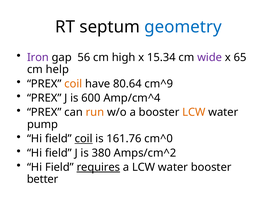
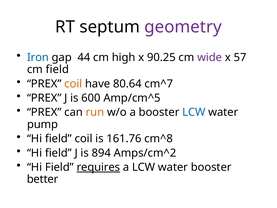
geometry colour: blue -> purple (183, 27)
Iron colour: purple -> blue (38, 57)
56: 56 -> 44 (84, 57)
15.34: 15.34 -> 90.25 (161, 57)
65: 65 -> 57 (240, 57)
cm help: help -> field (57, 69)
cm^9: cm^9 -> cm^7 (159, 84)
Amp/cm^4: Amp/cm^4 -> Amp/cm^5 (132, 98)
LCW colour: orange -> blue (194, 112)
coil underline: present -> none (84, 138)
cm^0: cm^0 -> cm^8 (159, 138)
380: 380 -> 894 (101, 153)
